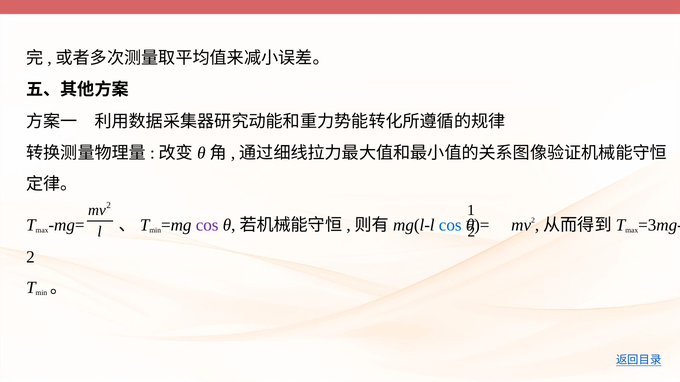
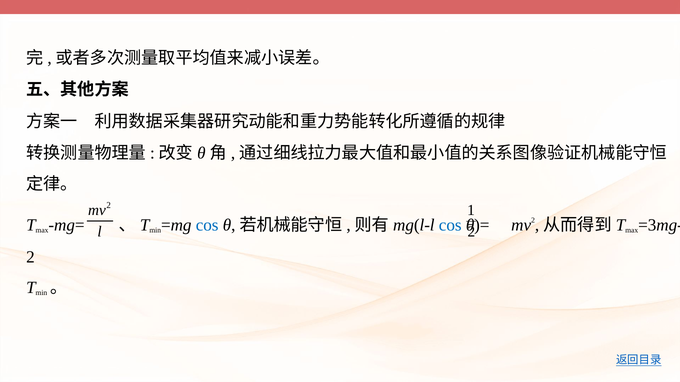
cos colour: purple -> blue (207, 225)
